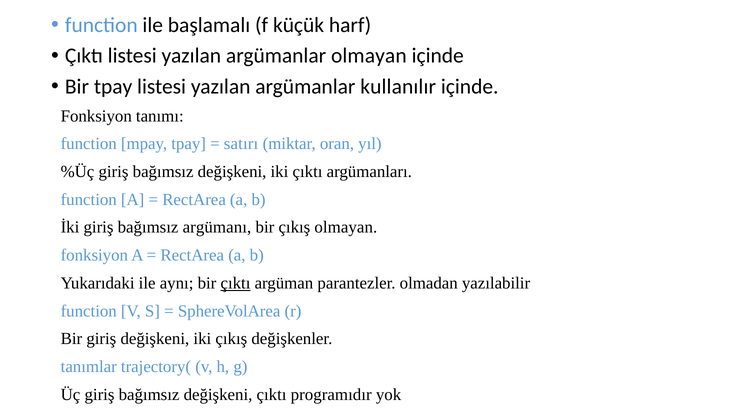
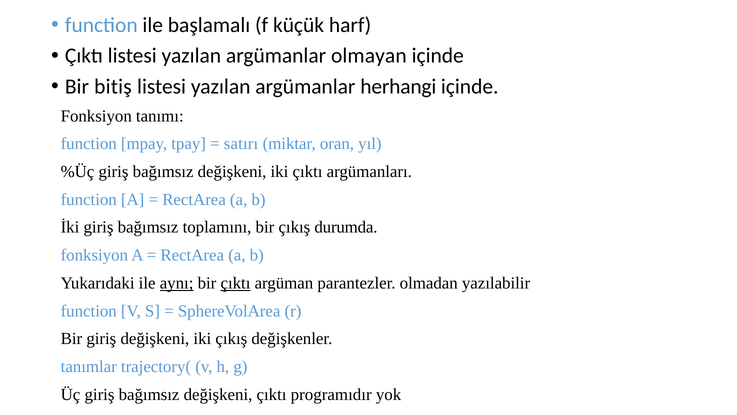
Bir tpay: tpay -> bitiş (113, 87)
kullanılır: kullanılır -> herhangi (398, 87)
argümanı: argümanı -> toplamını (217, 227)
çıkış olmayan: olmayan -> durumda (346, 227)
aynı underline: none -> present (177, 283)
